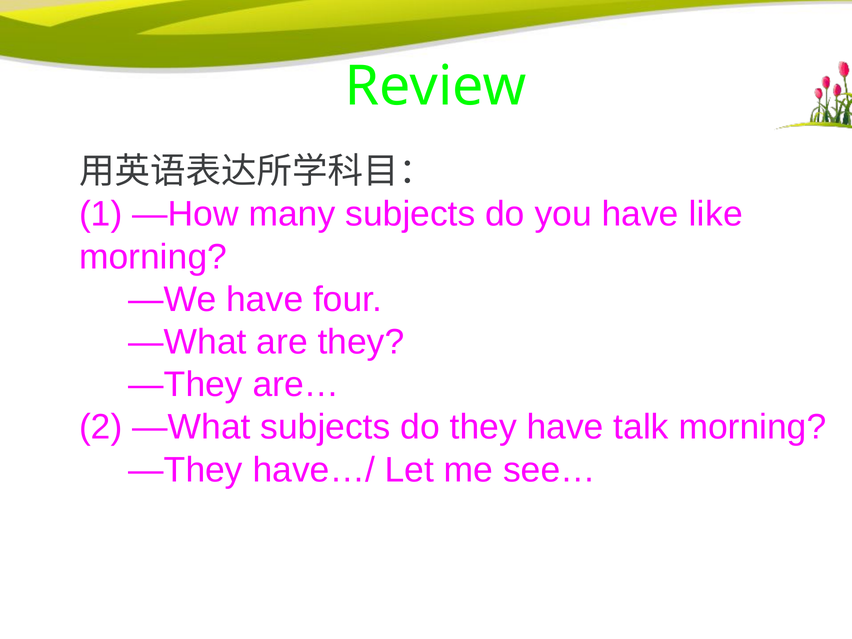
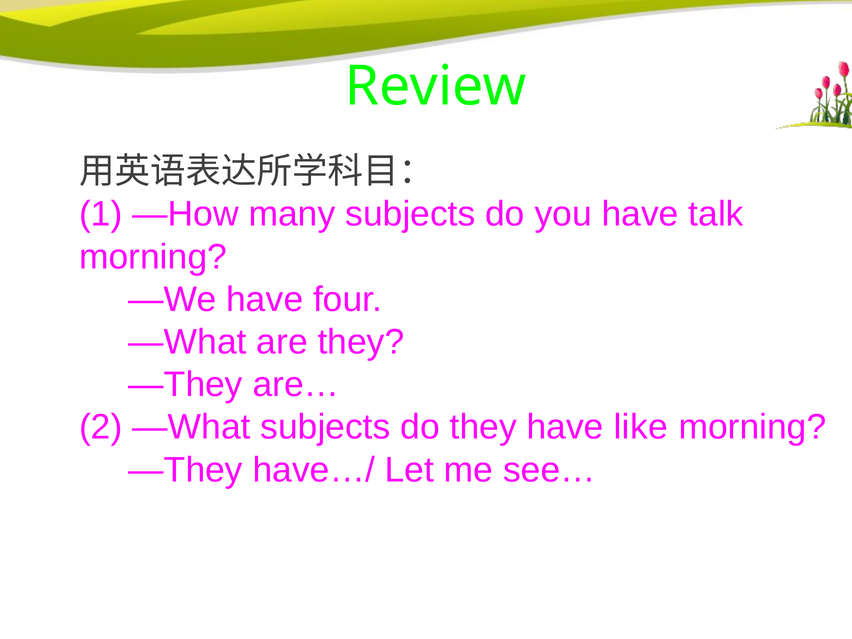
like: like -> talk (716, 214)
talk: talk -> like (641, 427)
